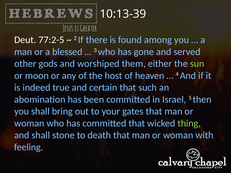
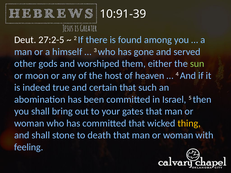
10:13-39: 10:13-39 -> 10:91-39 (123, 14)
77:2-5: 77:2-5 -> 27:2-5 (51, 40)
blessed: blessed -> himself (67, 52)
thing colour: light green -> yellow (189, 123)
